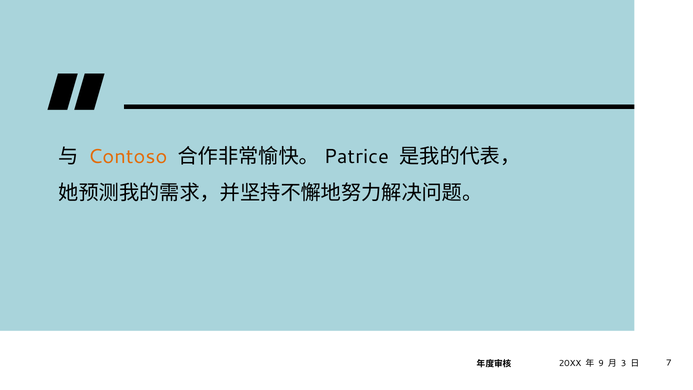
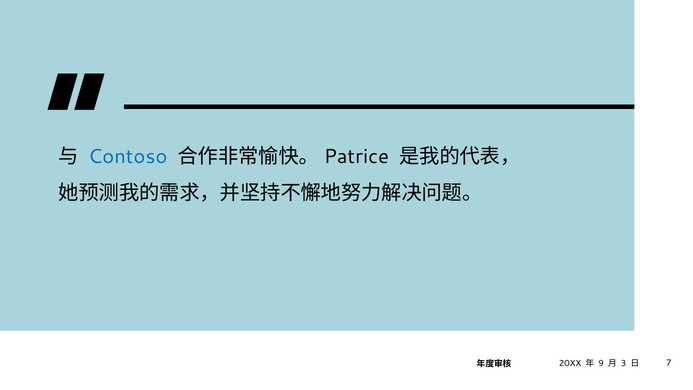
Contoso colour: orange -> blue (128, 157)
